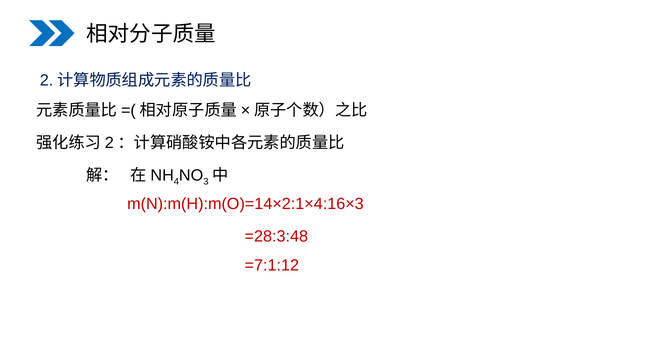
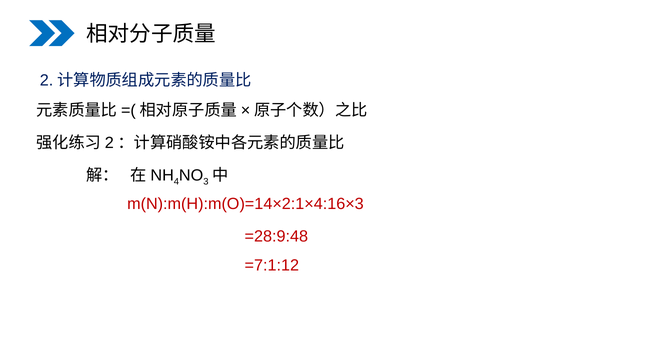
=28:3:48: =28:3:48 -> =28:9:48 (276, 237)
